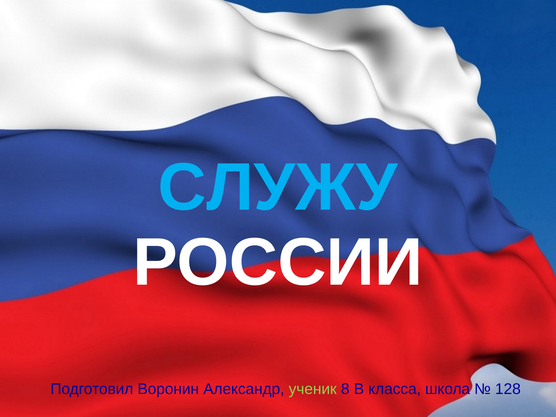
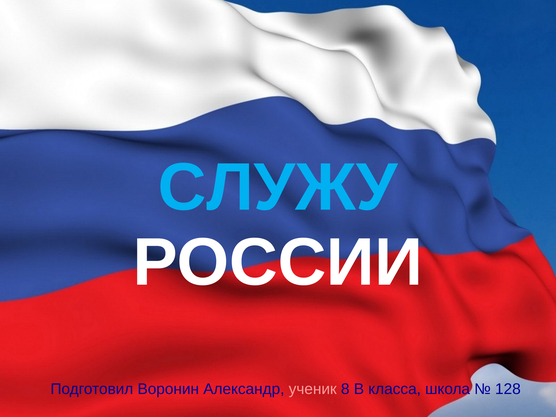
ученик colour: light green -> pink (313, 389)
